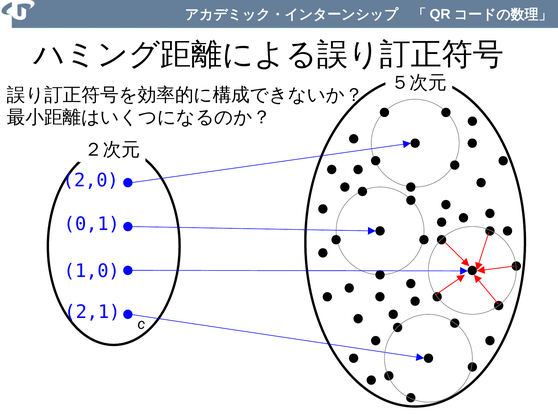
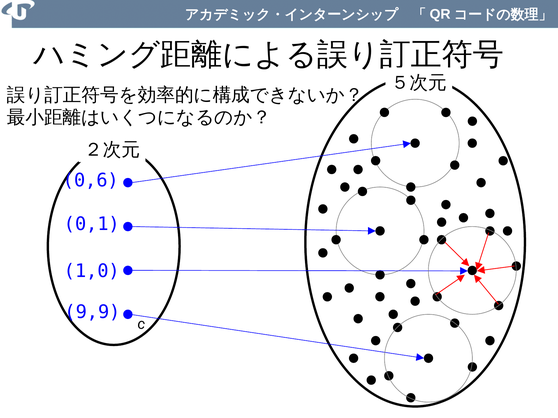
2,0: 2,0 -> 0,6 (91, 180)
2,1: 2,1 -> 9,9 (92, 312)
